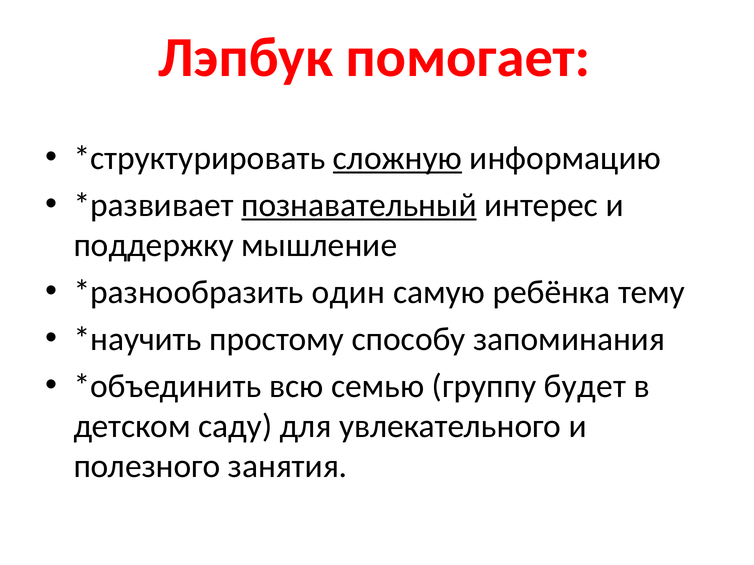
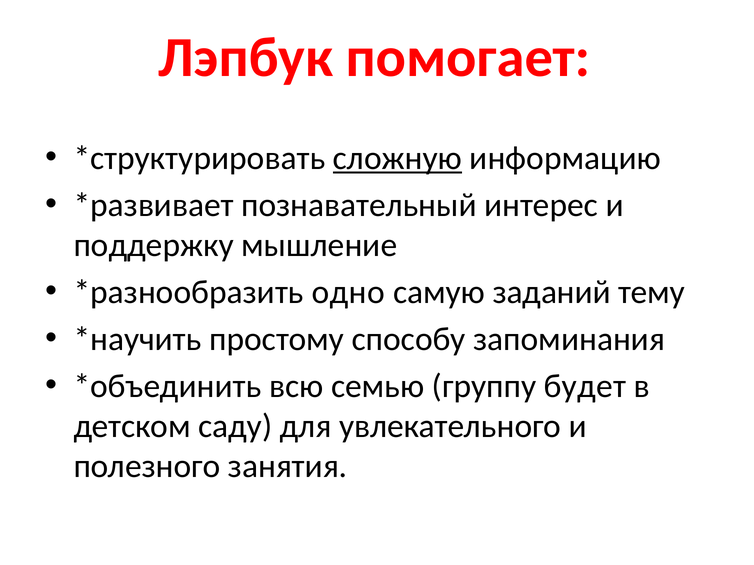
познавательный underline: present -> none (359, 205)
один: один -> одно (348, 292)
ребёнка: ребёнка -> заданий (552, 292)
